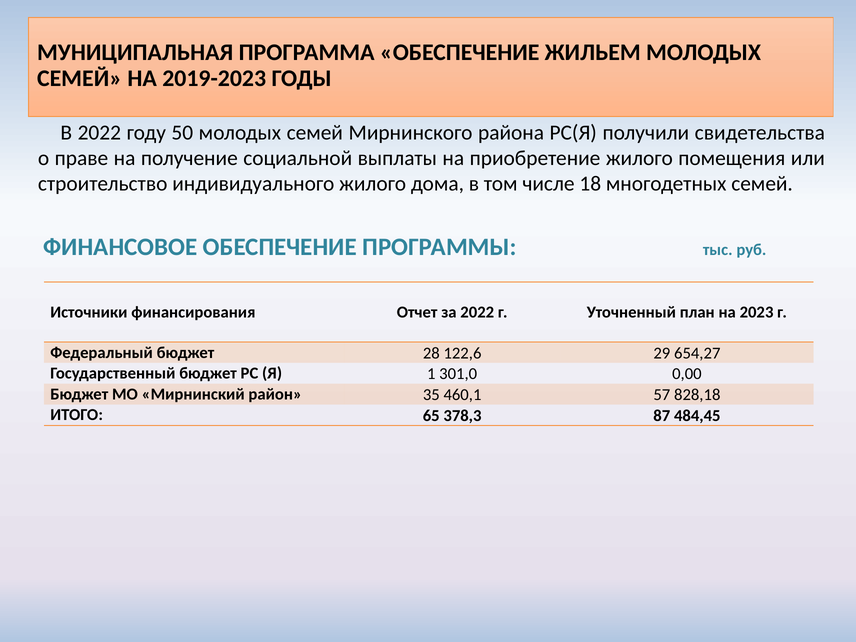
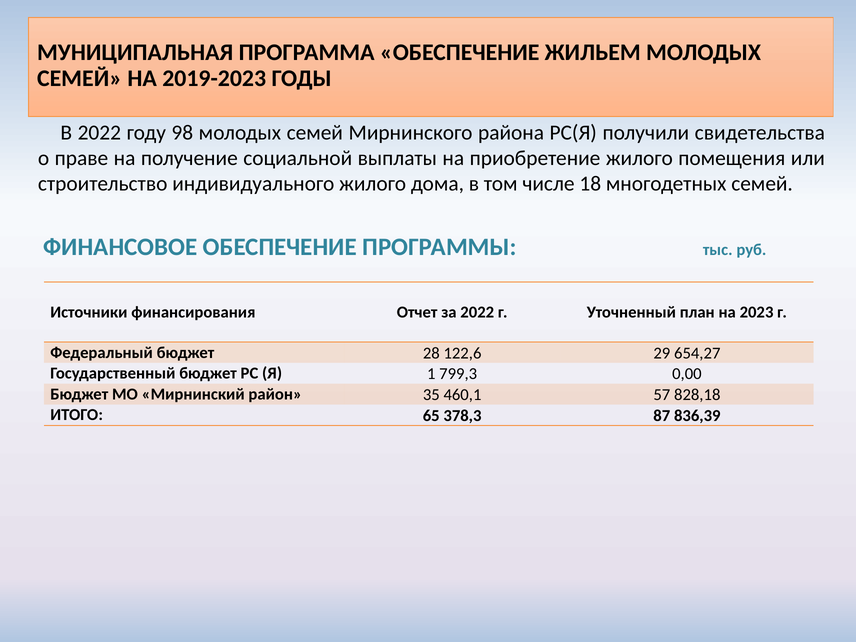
50: 50 -> 98 (182, 132)
301,0: 301,0 -> 799,3 (458, 374)
484,45: 484,45 -> 836,39 (697, 416)
